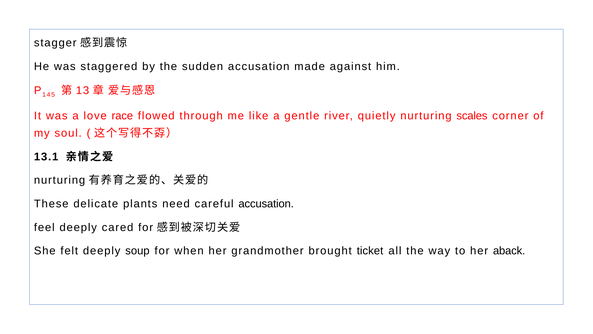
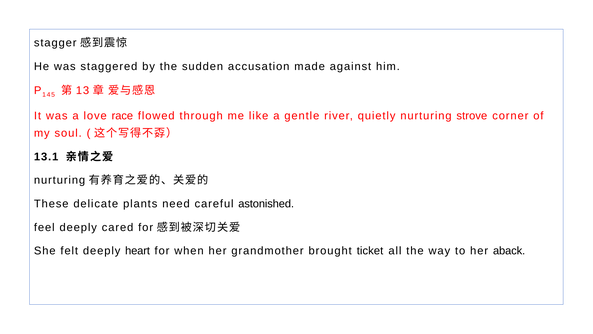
scales: scales -> strove (472, 116)
careful accusation: accusation -> astonished (266, 204)
soup: soup -> heart (138, 251)
